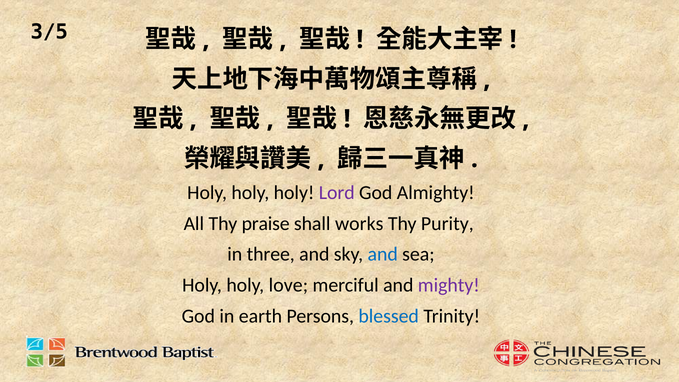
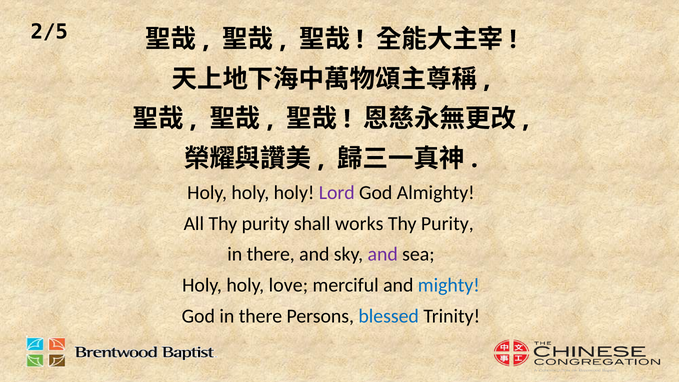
3/5: 3/5 -> 2/5 (49, 32)
All Thy praise: praise -> purity (266, 223)
three: three -> there (271, 254)
and colour: blue -> purple (383, 254)
mighty colour: purple -> blue (449, 285)
God in earth: earth -> there (260, 316)
